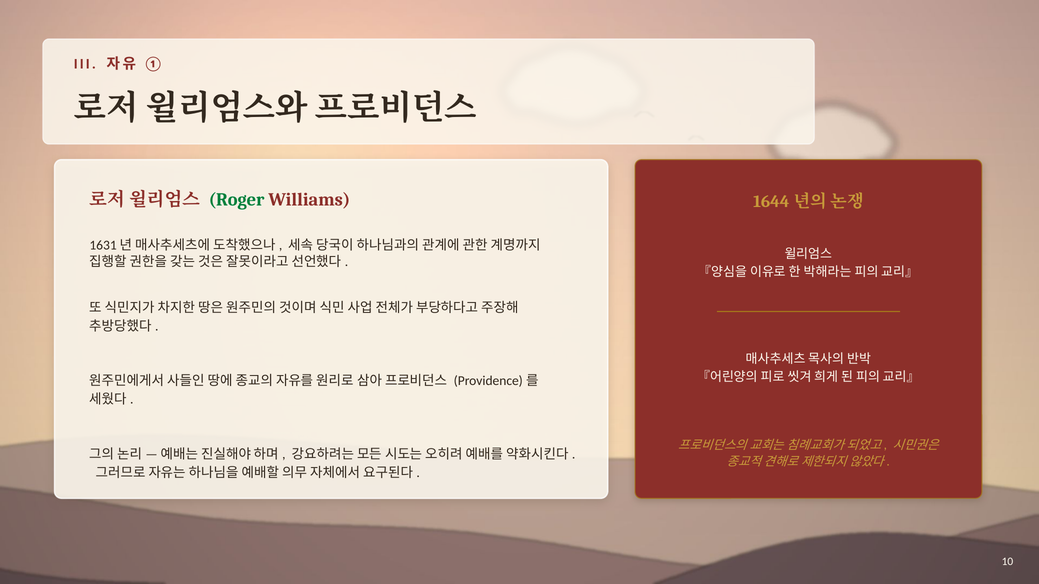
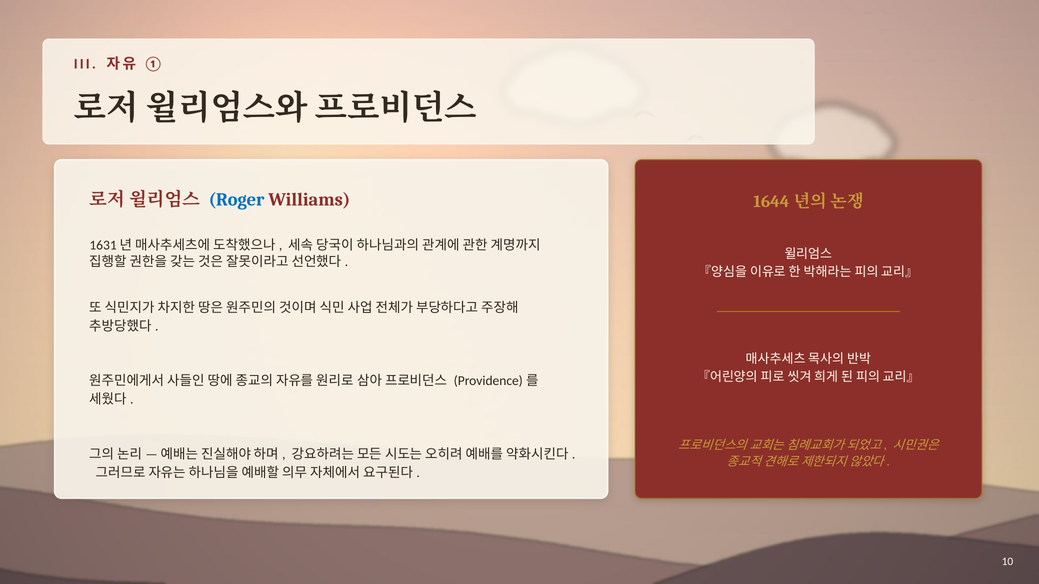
Roger colour: green -> blue (237, 200)
